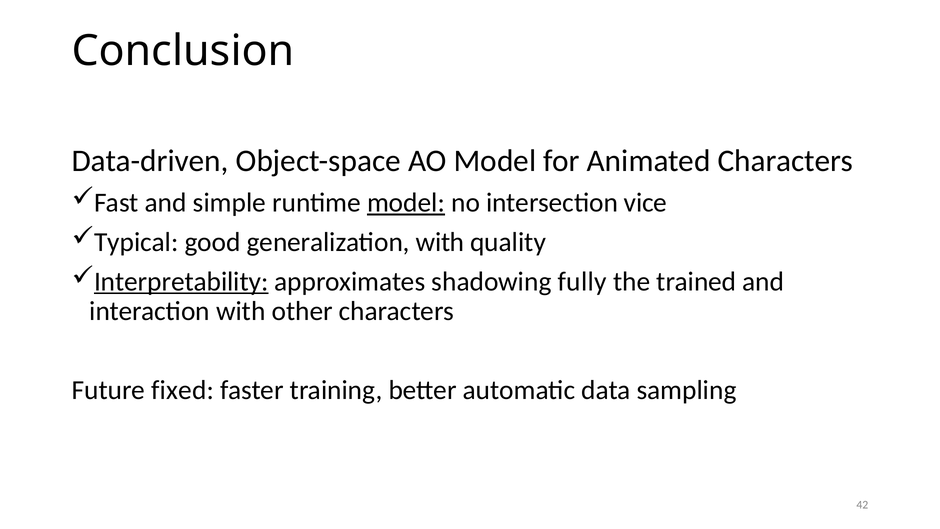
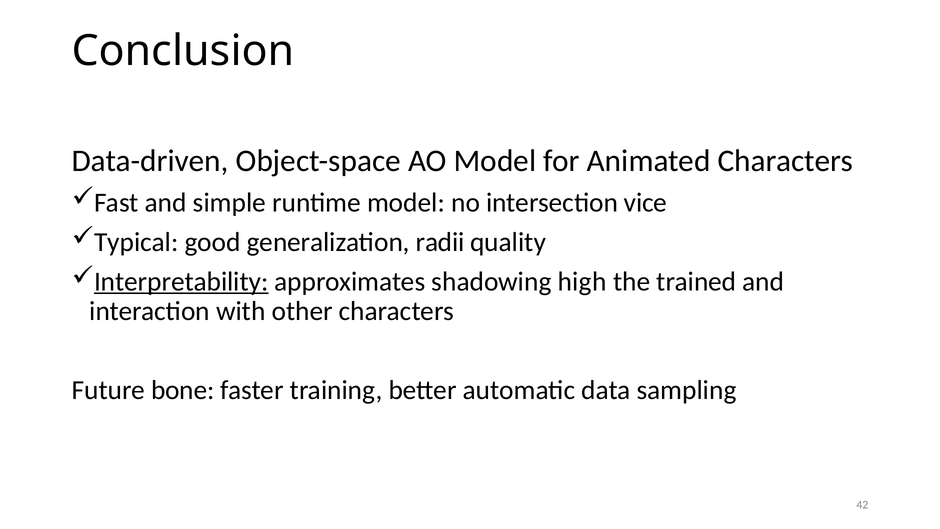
model underline: present -> none (406, 203)
generalization with: with -> radii (440, 242)
fully: fully -> high (582, 281)
fixed: fixed -> bone (183, 390)
